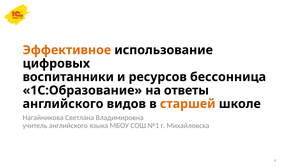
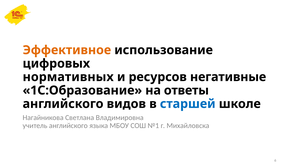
воспитанники: воспитанники -> нормативных (68, 77)
бессонница: бессонница -> негативные (228, 77)
старшей colour: orange -> blue (188, 104)
